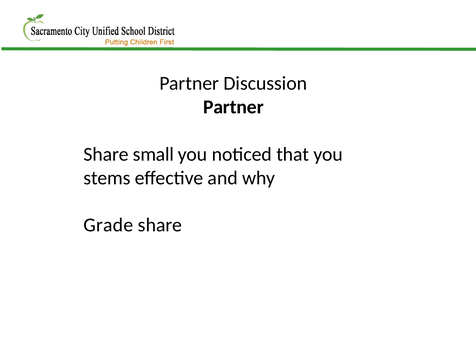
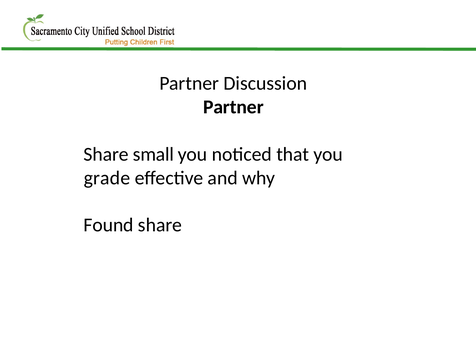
stems: stems -> grade (107, 178)
Grade: Grade -> Found (109, 225)
